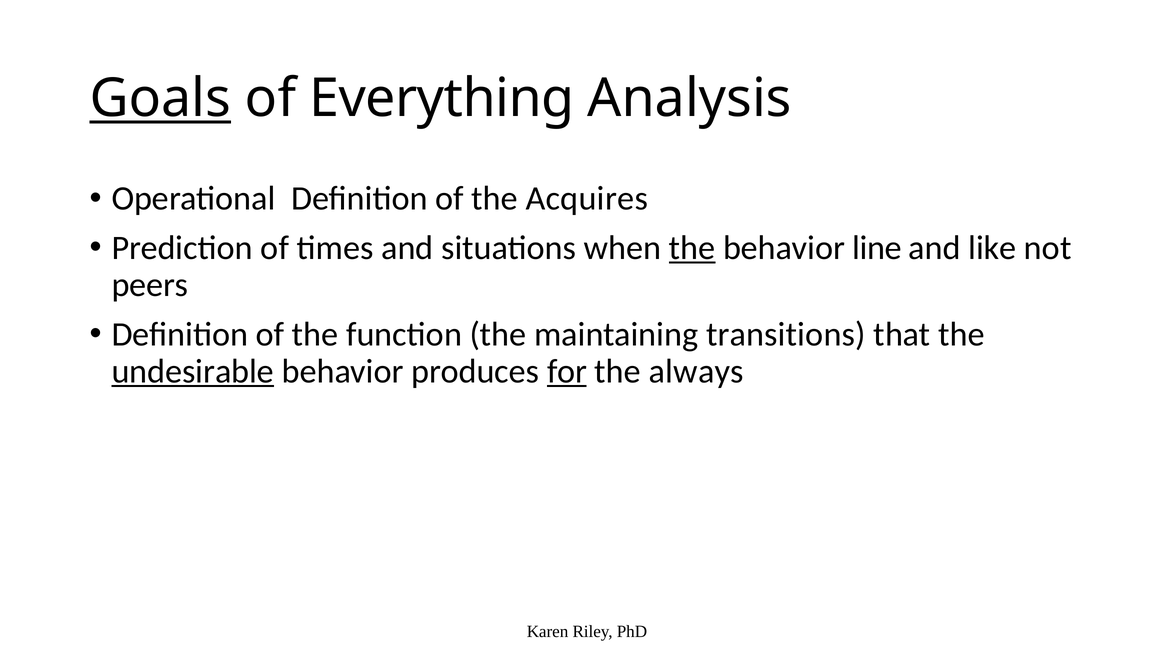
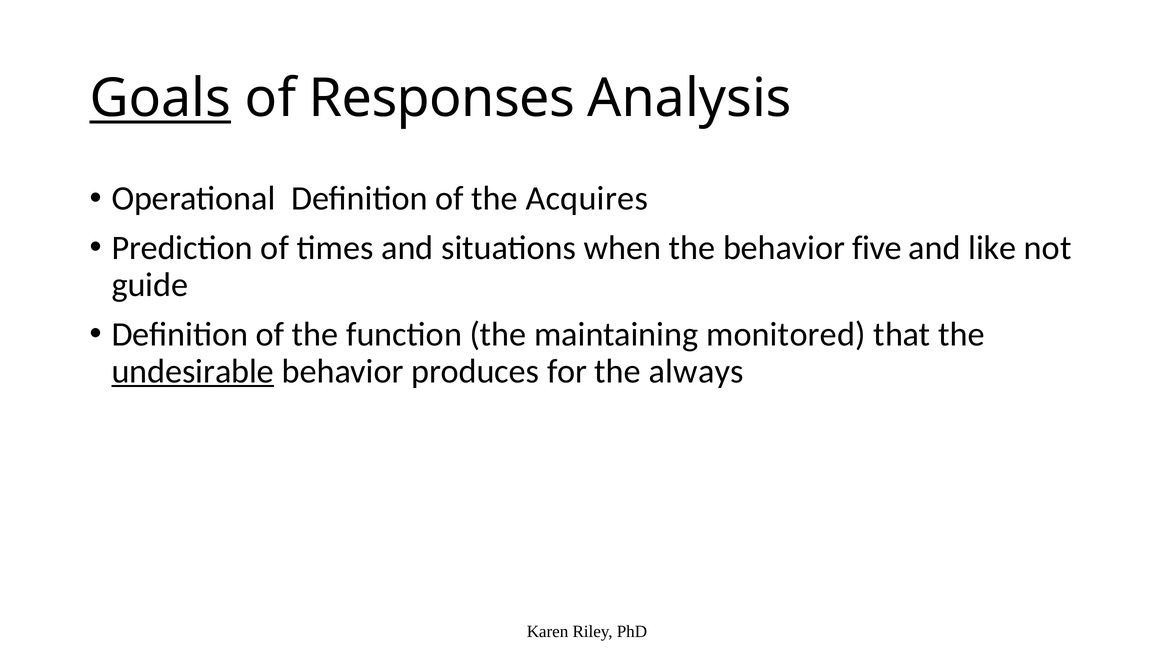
Everything: Everything -> Responses (442, 99)
the underline: present -> none (692, 248)
line: line -> five (877, 248)
peers: peers -> guide (150, 285)
transitions: transitions -> monitored (786, 334)
for underline: present -> none (567, 371)
